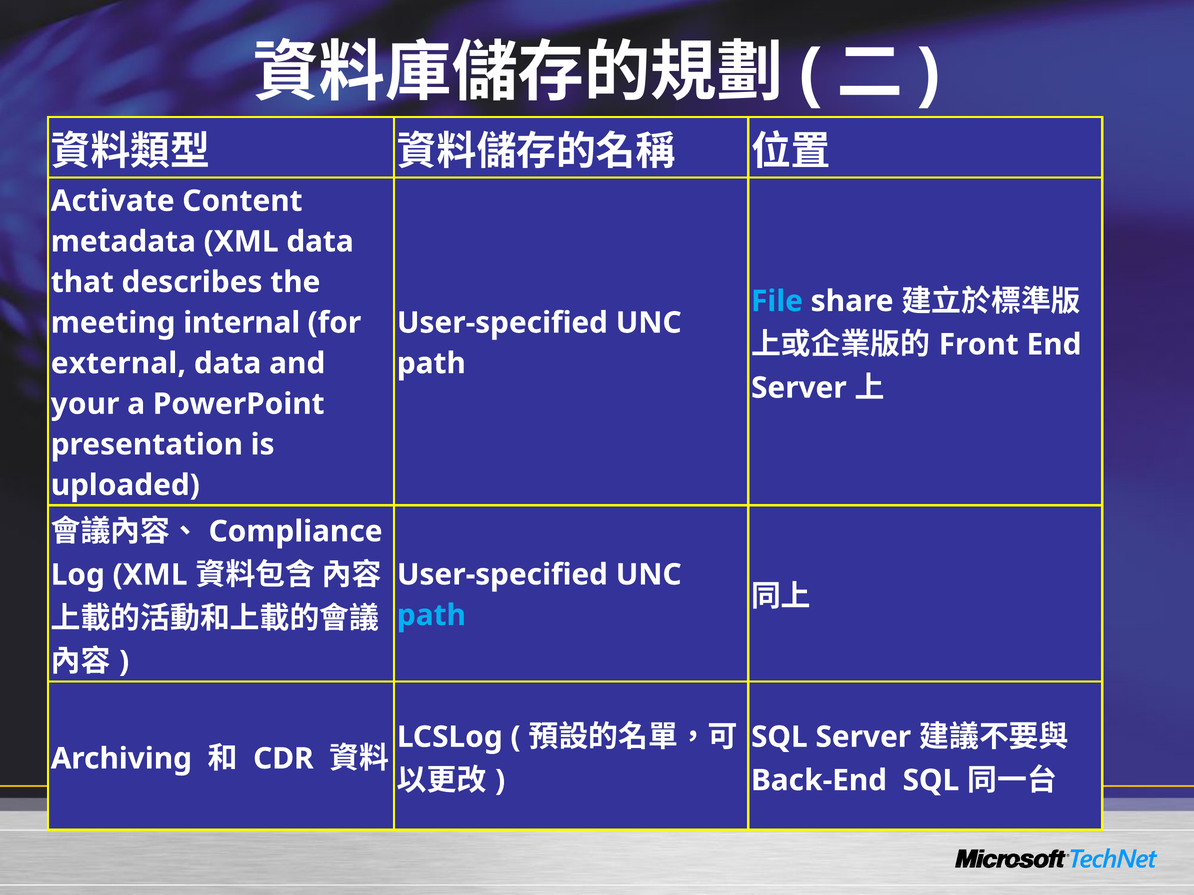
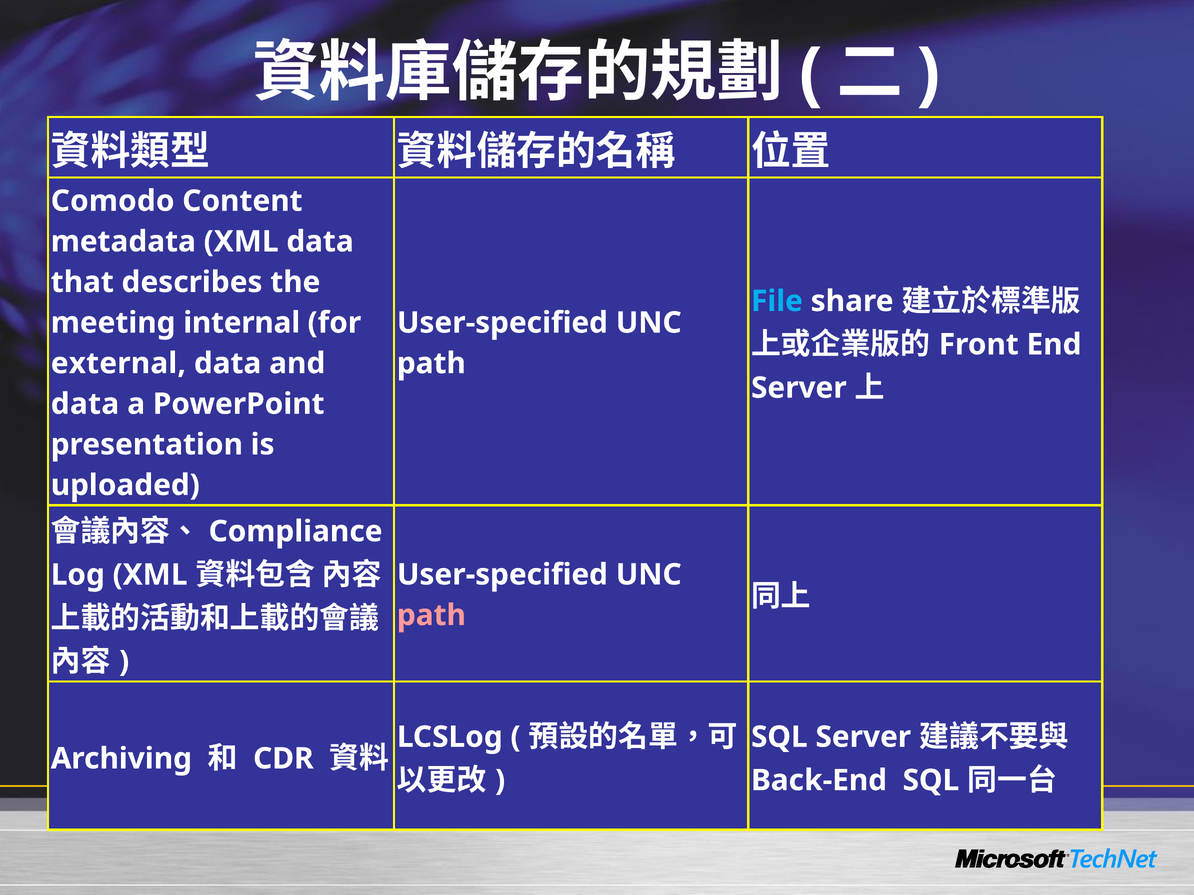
Activate: Activate -> Comodo (113, 201)
your: your -> data (85, 404)
path colour: light blue -> pink (431, 616)
